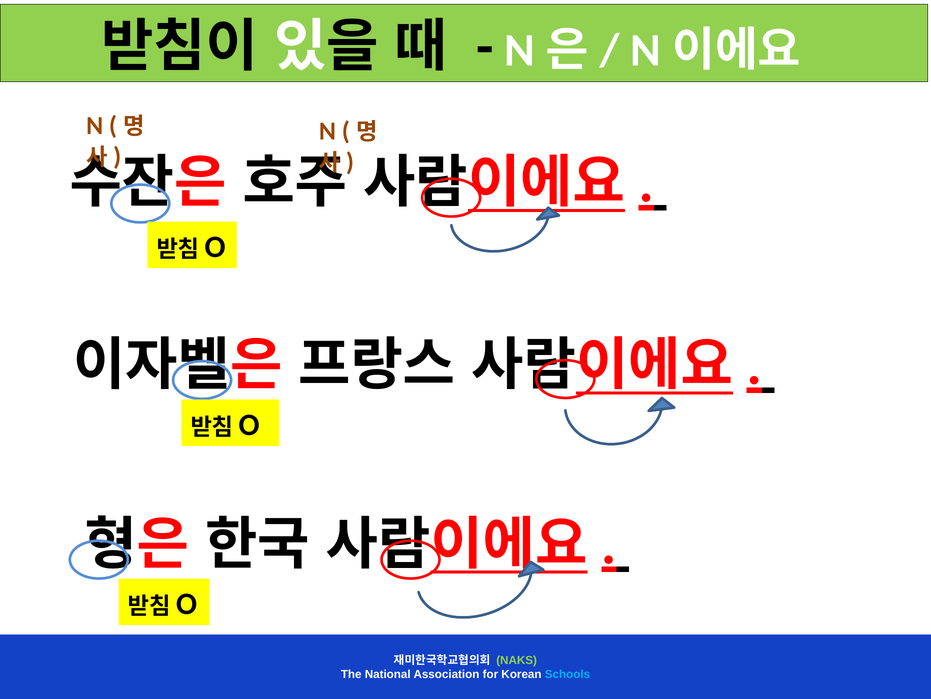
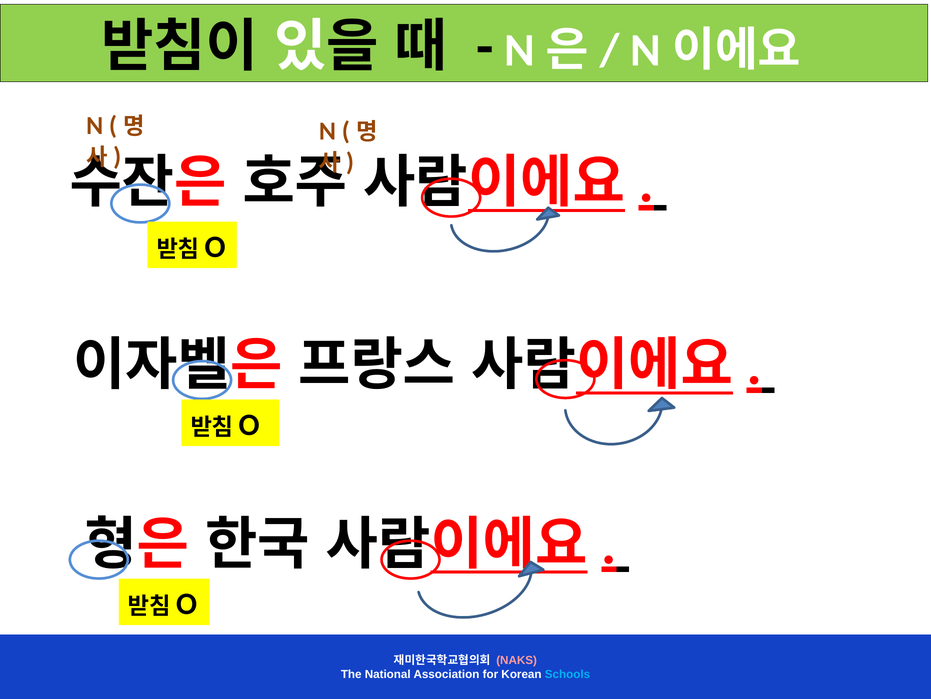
NAKS colour: light green -> pink (517, 660)
